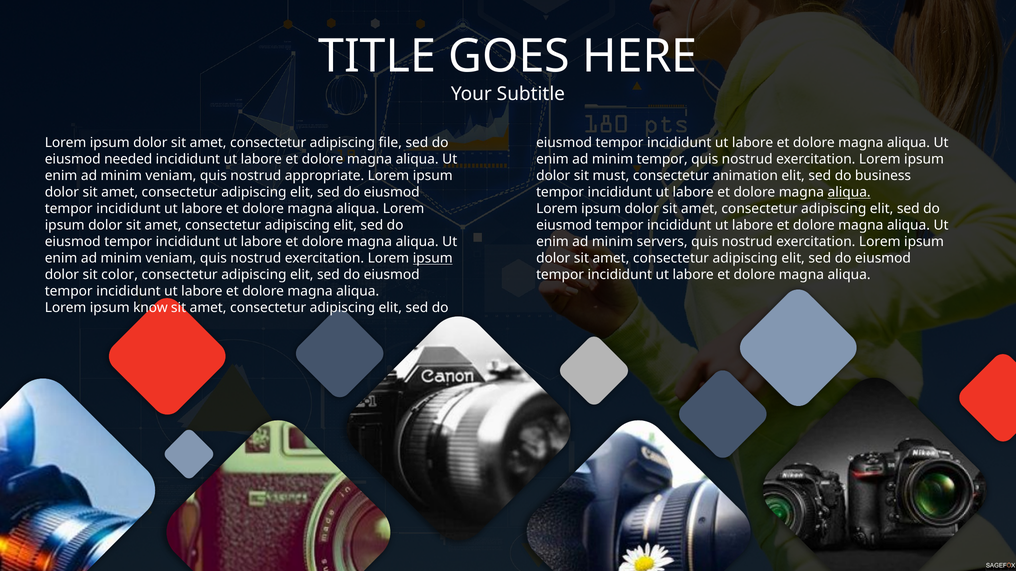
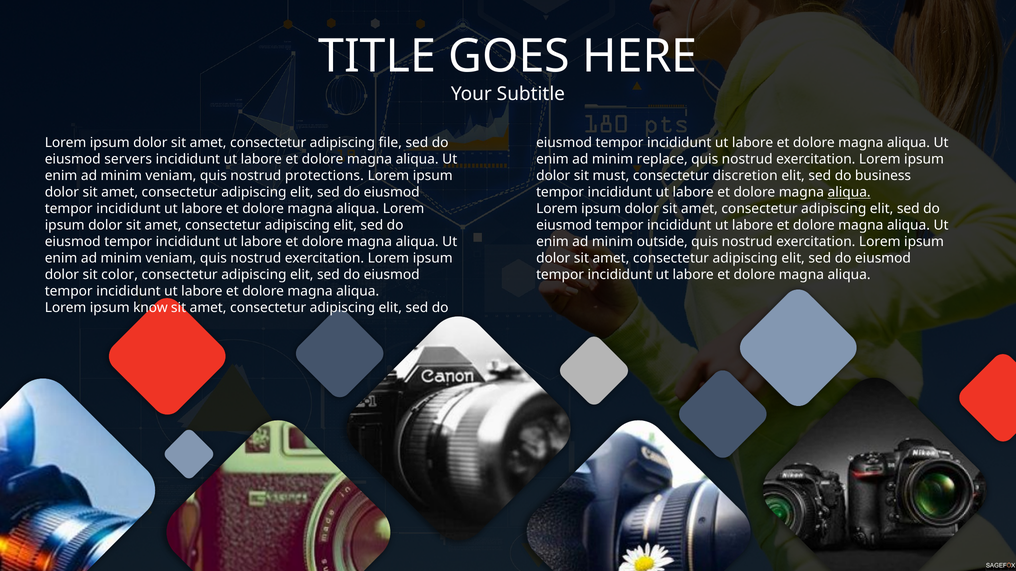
needed: needed -> servers (128, 159)
minim tempor: tempor -> replace (662, 159)
appropriate: appropriate -> protections (324, 176)
animation: animation -> discretion (745, 176)
servers: servers -> outside (662, 242)
ipsum underline: present -> none (433, 259)
